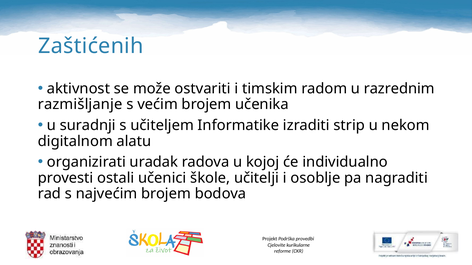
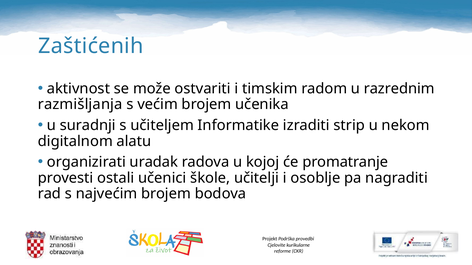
razmišljanje: razmišljanje -> razmišljanja (80, 105)
individualno: individualno -> promatranje (345, 162)
